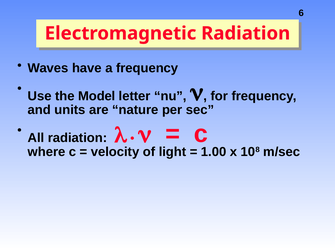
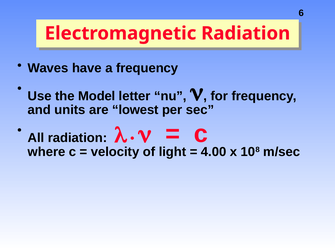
nature: nature -> lowest (135, 110)
1.00: 1.00 -> 4.00 (214, 152)
